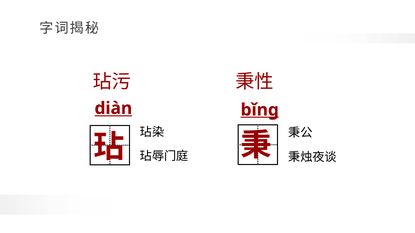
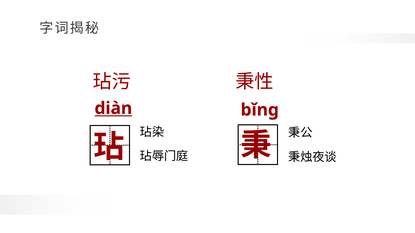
bǐng underline: present -> none (260, 110)
